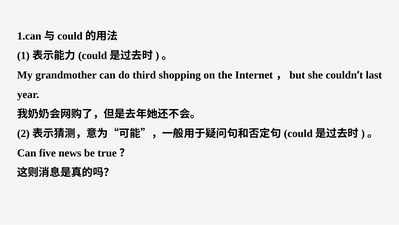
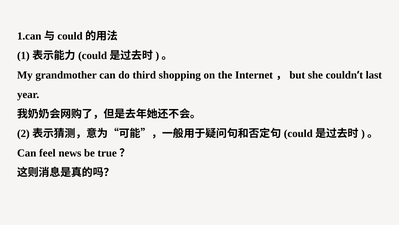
five: five -> feel (47, 153)
